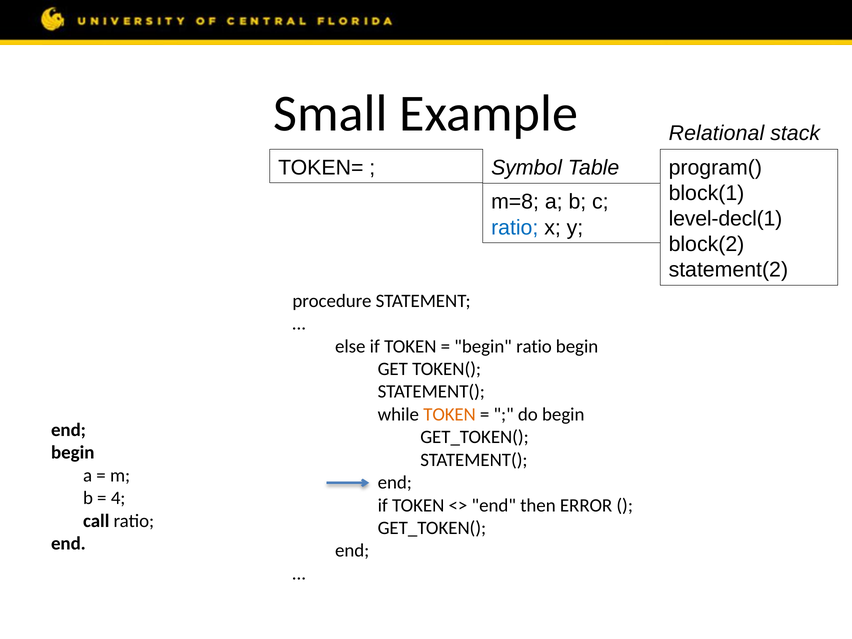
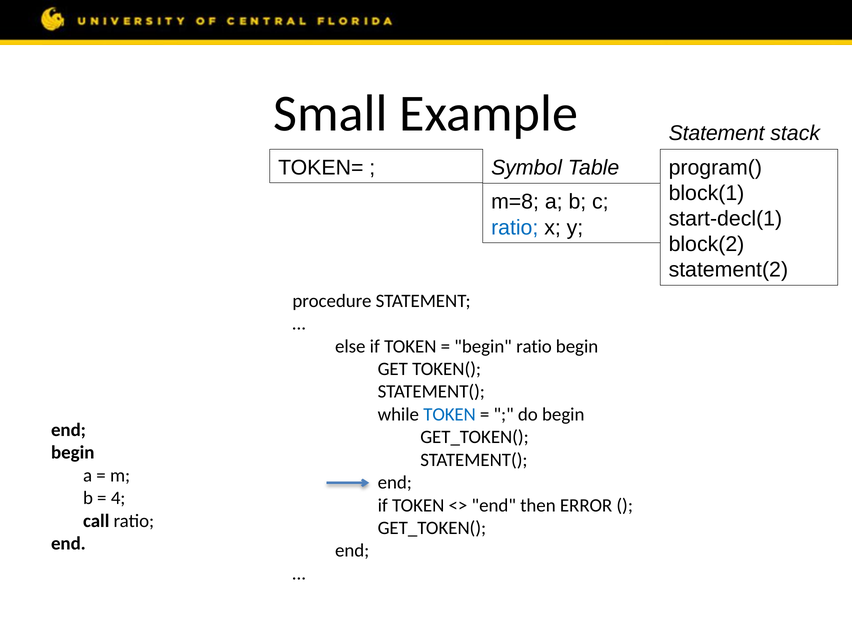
Relational: Relational -> Statement (717, 133)
level-decl(1: level-decl(1 -> start-decl(1 (725, 219)
TOKEN colour: orange -> blue (450, 414)
